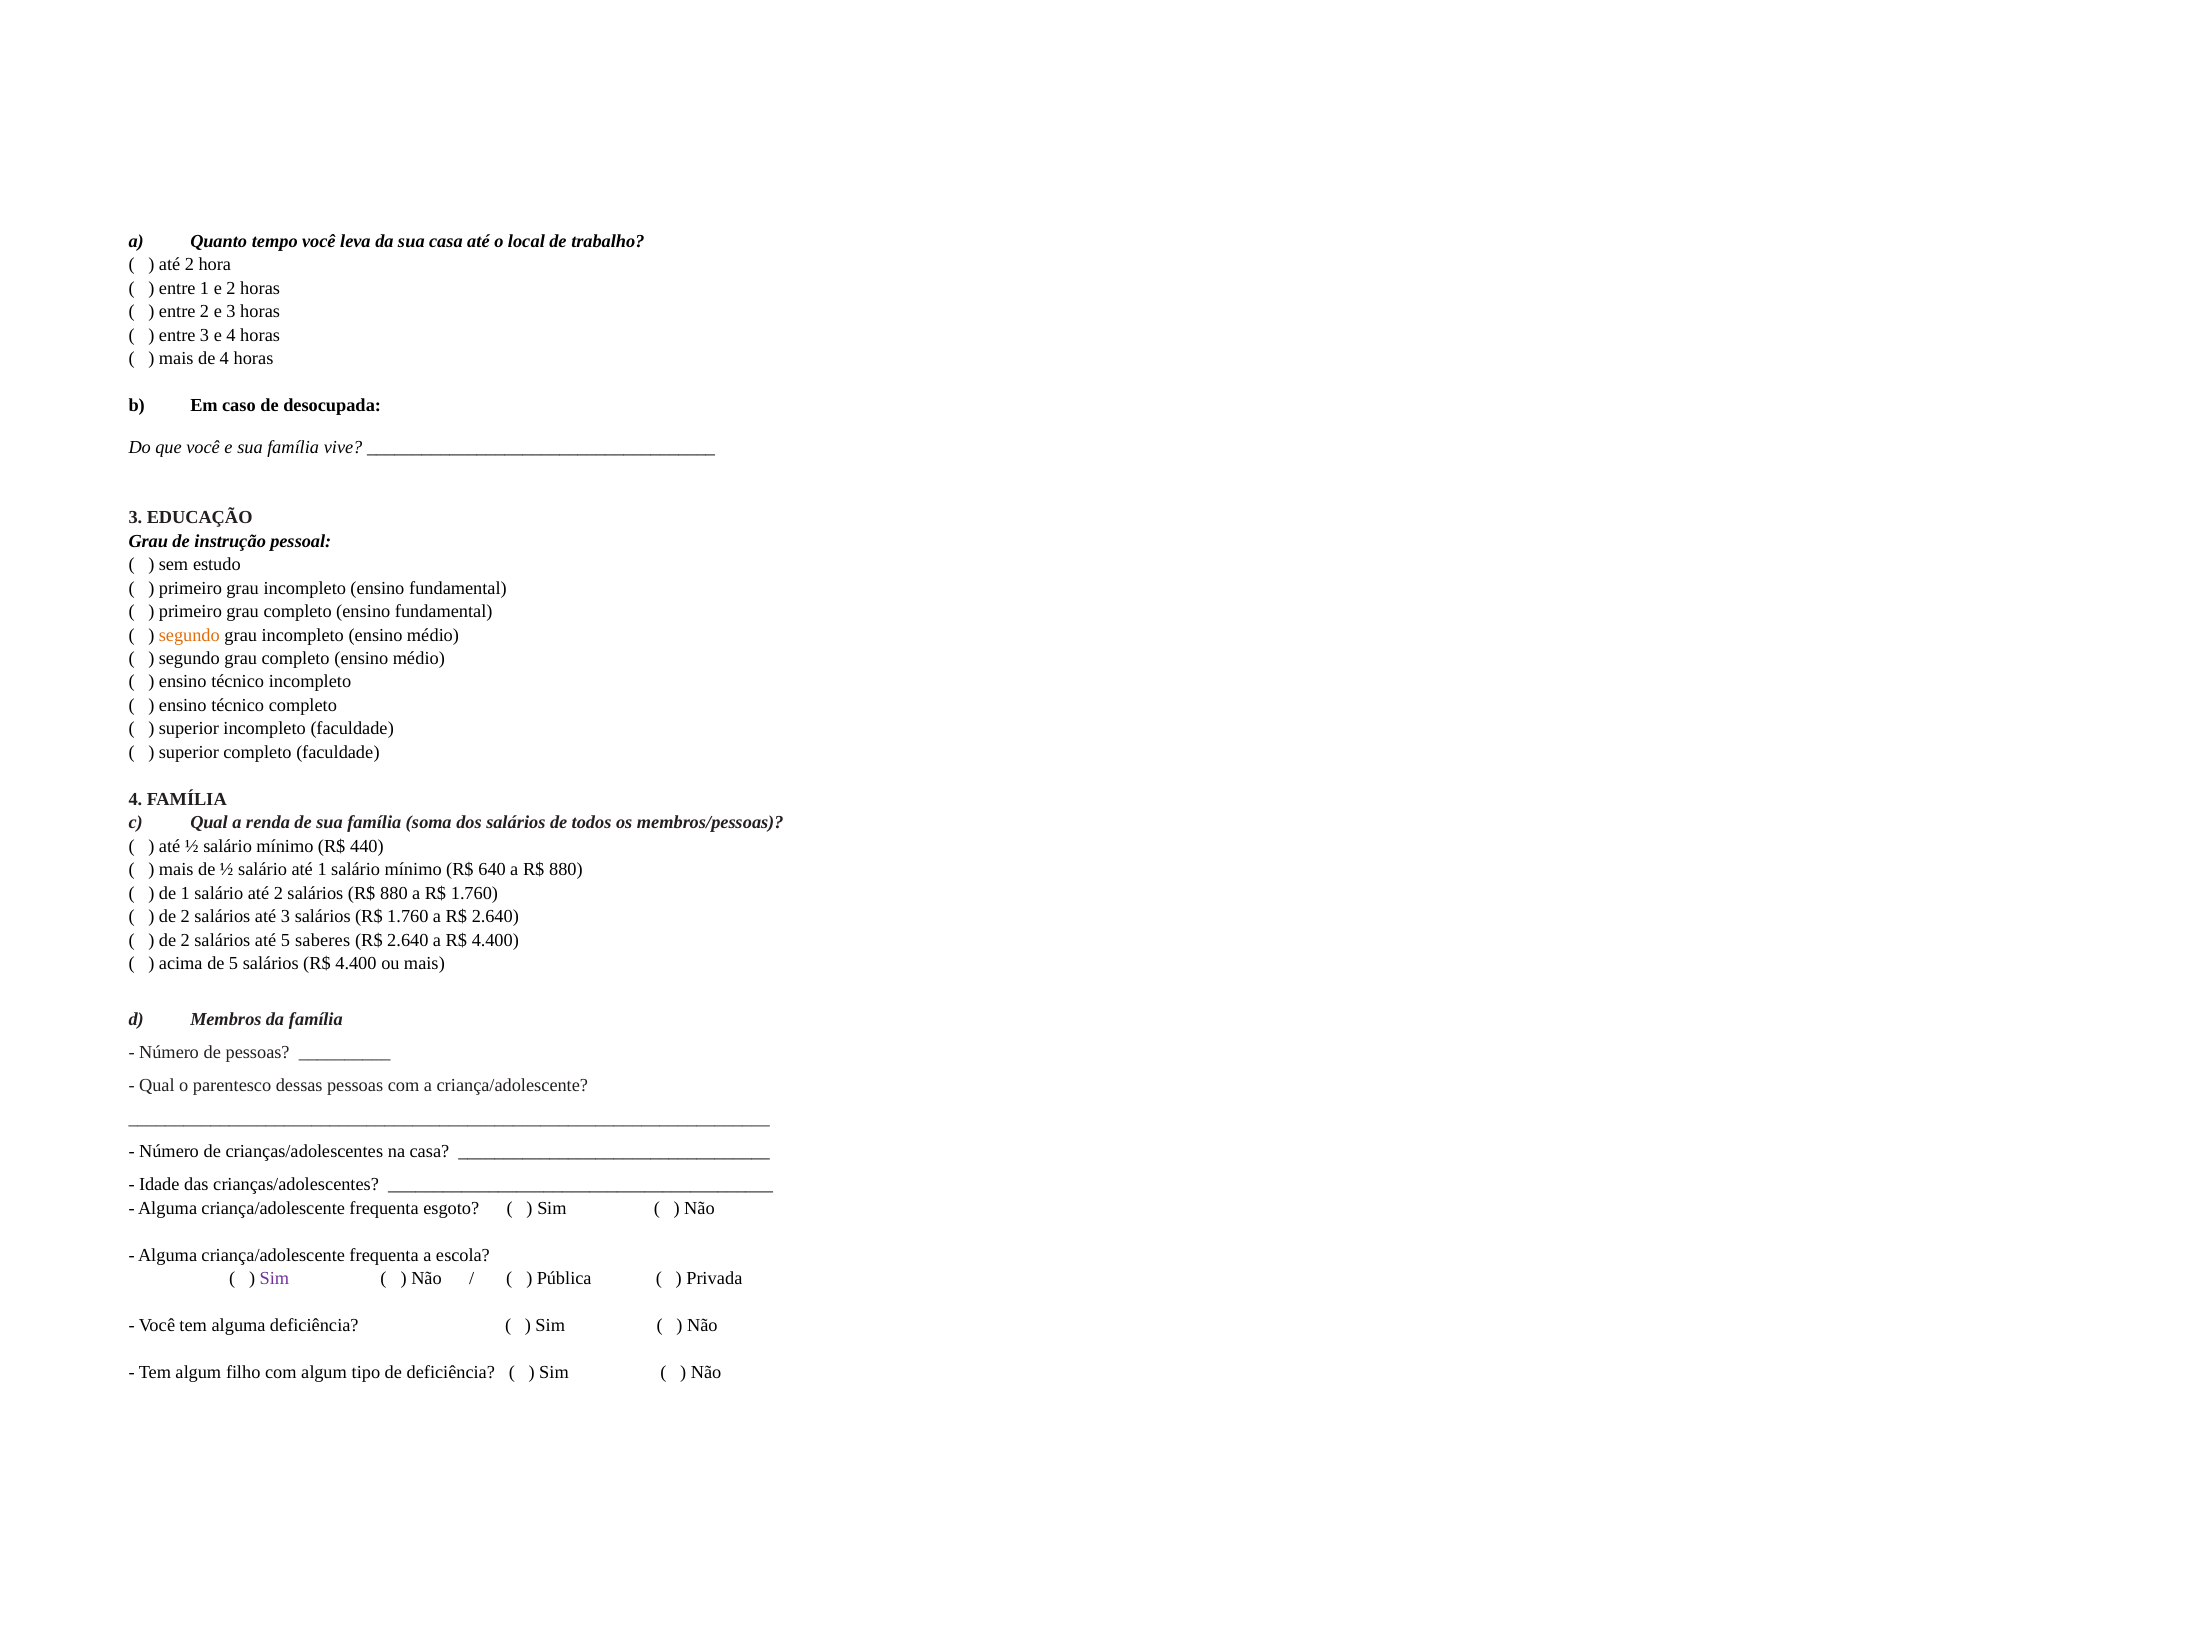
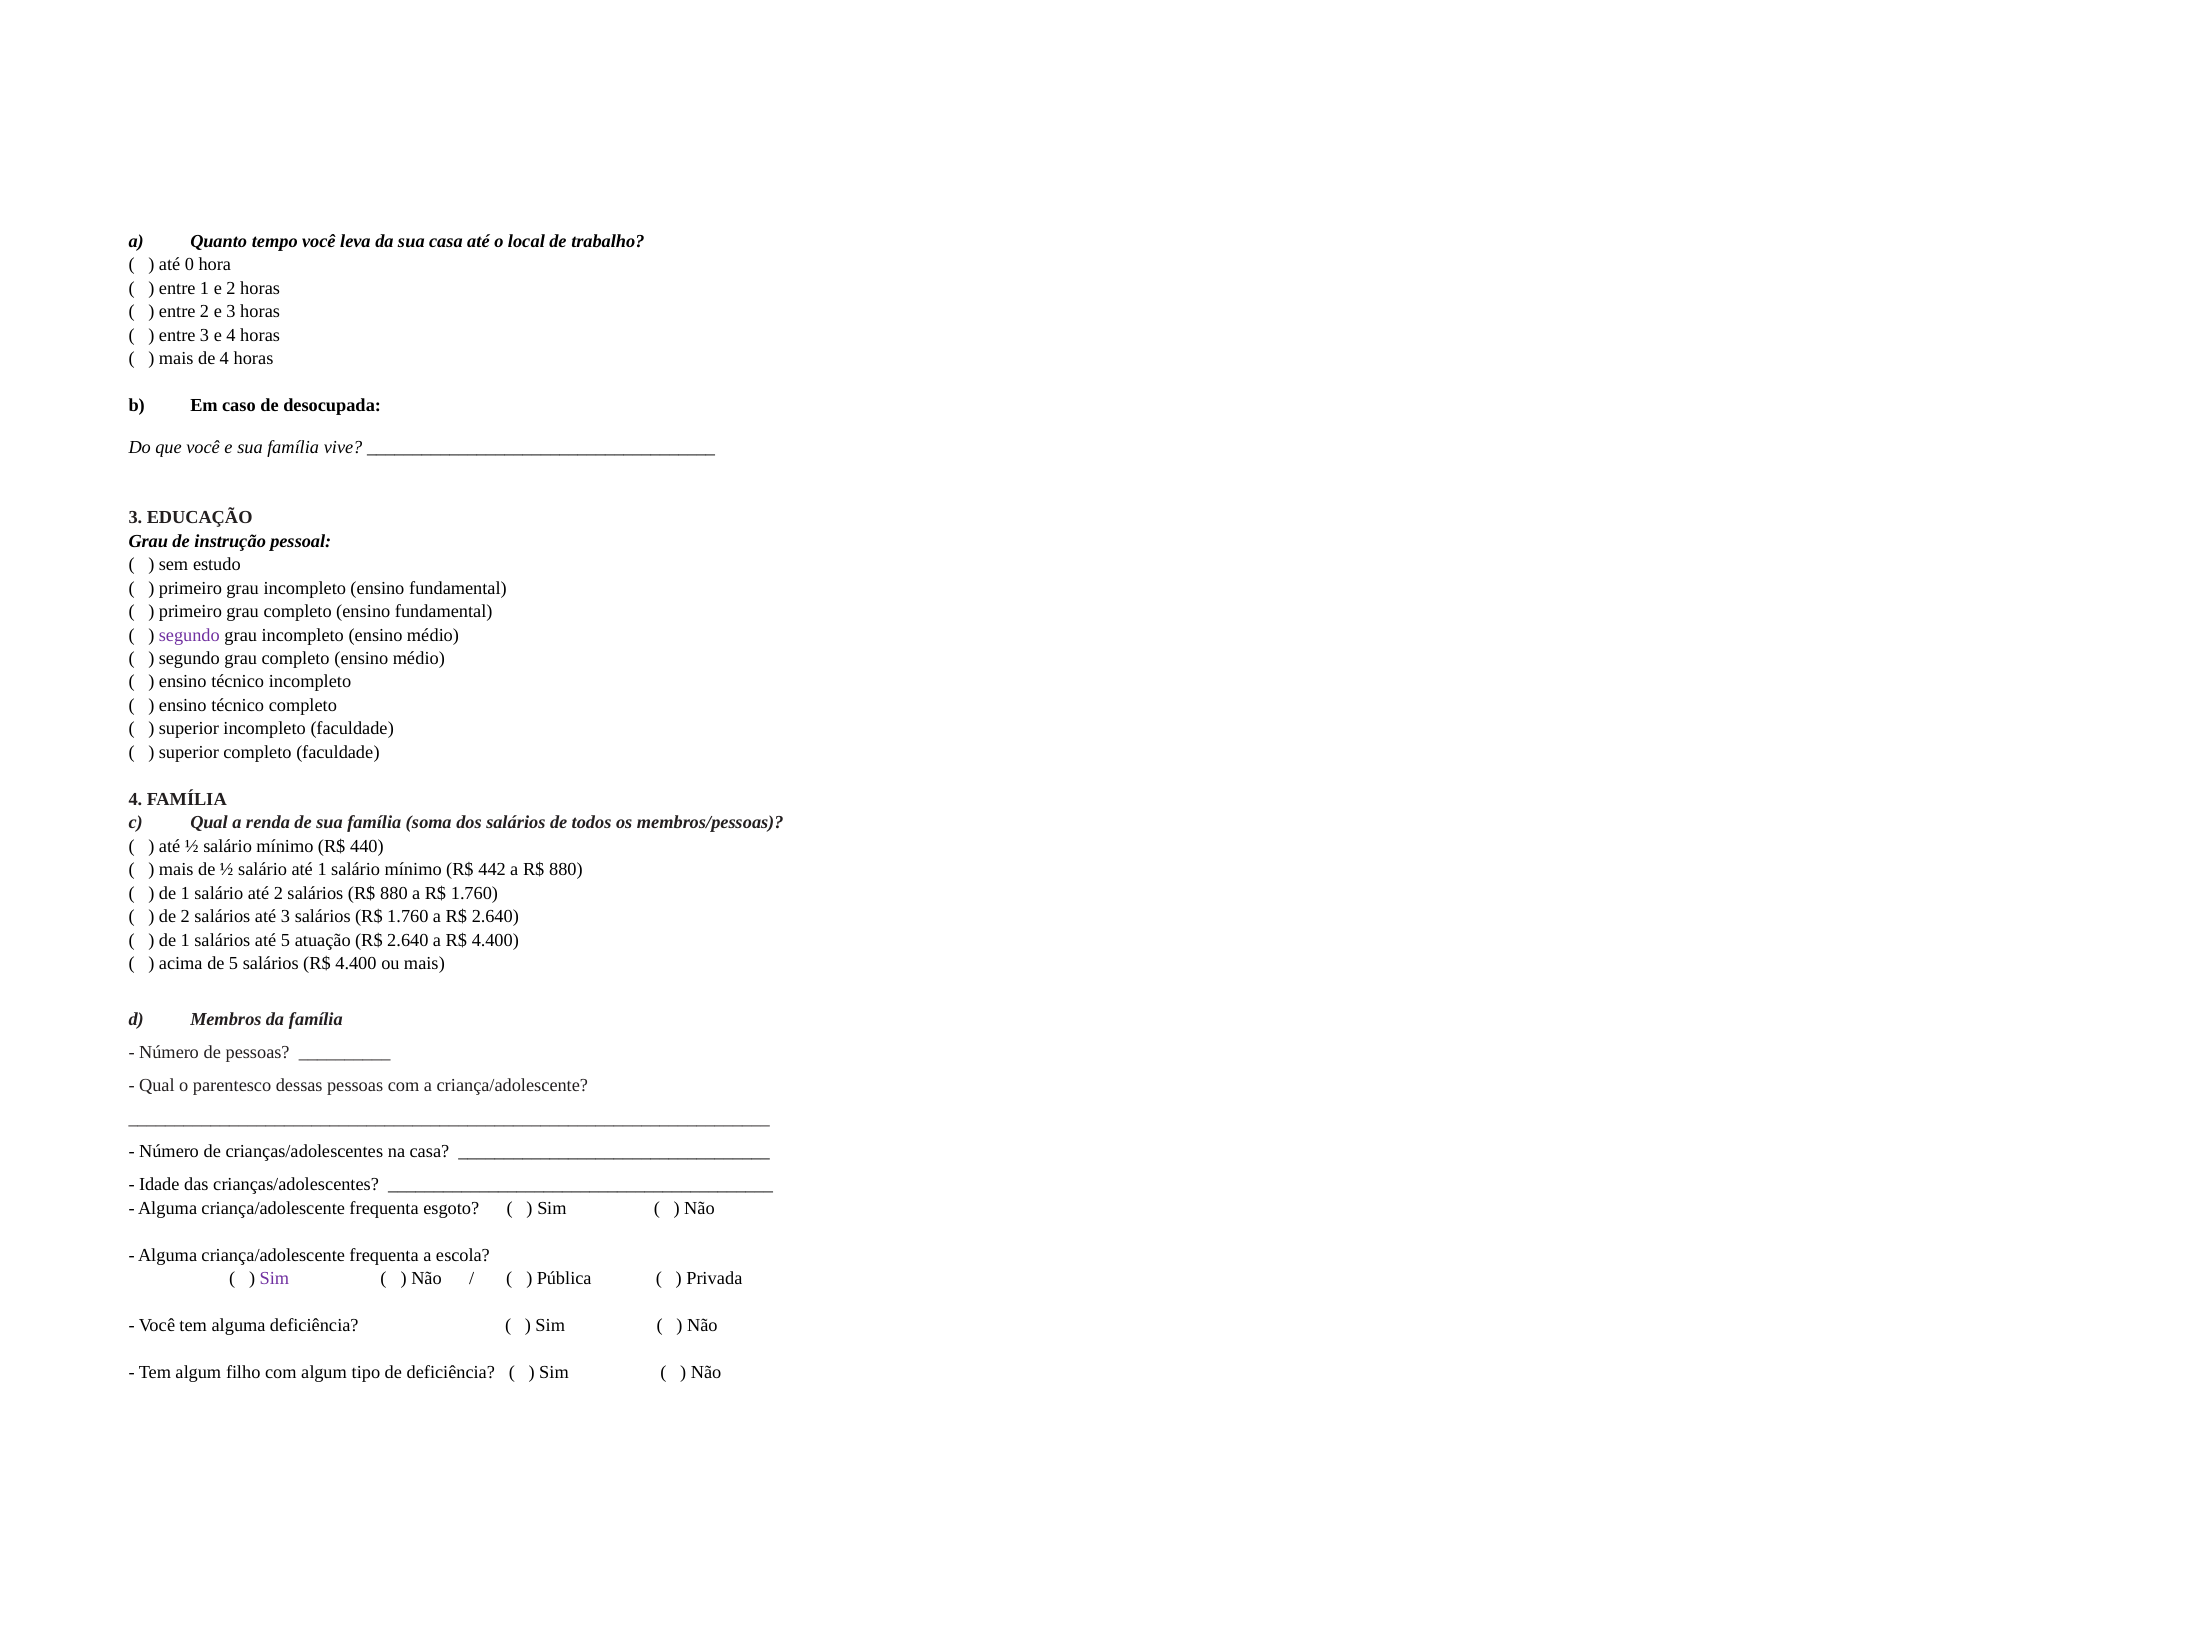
2: 2 -> 0 (189, 265)
segundo colour: orange -> purple (189, 635)
640: 640 -> 442 (492, 869)
2: 2 -> 1 (185, 940)
saberes: saberes -> atuação (323, 940)
